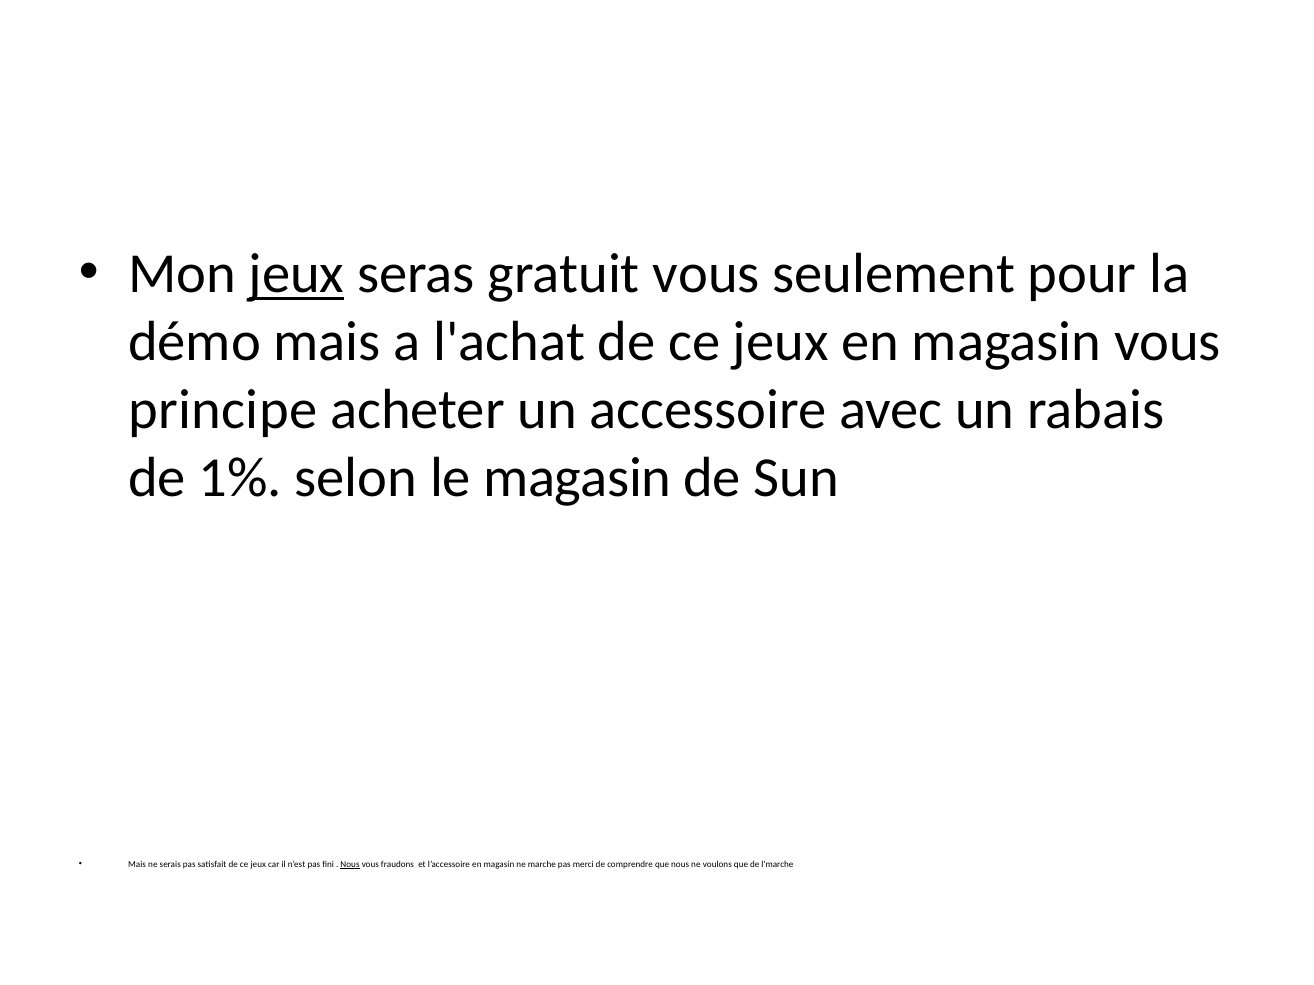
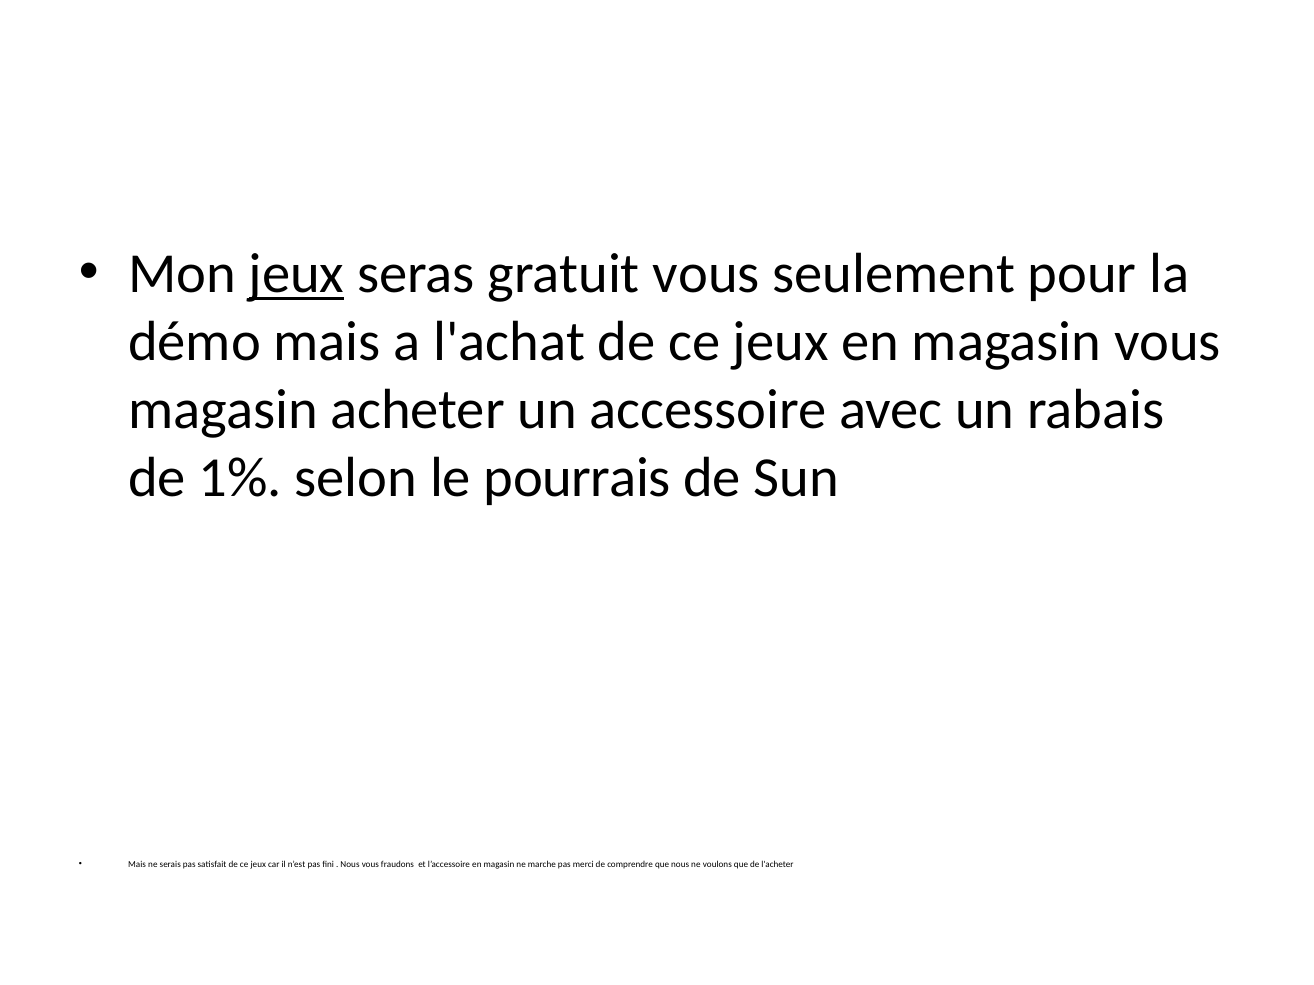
principe: principe -> magasin (223, 410)
le magasin: magasin -> pourrais (577, 478)
Nous underline: present -> none (350, 865)
l'marche: l'marche -> l'acheter (777, 865)
